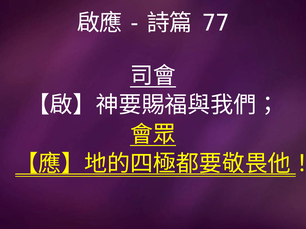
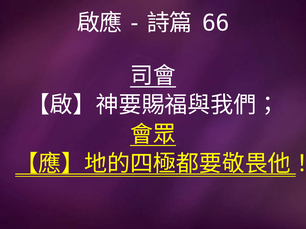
77: 77 -> 66 (216, 23)
